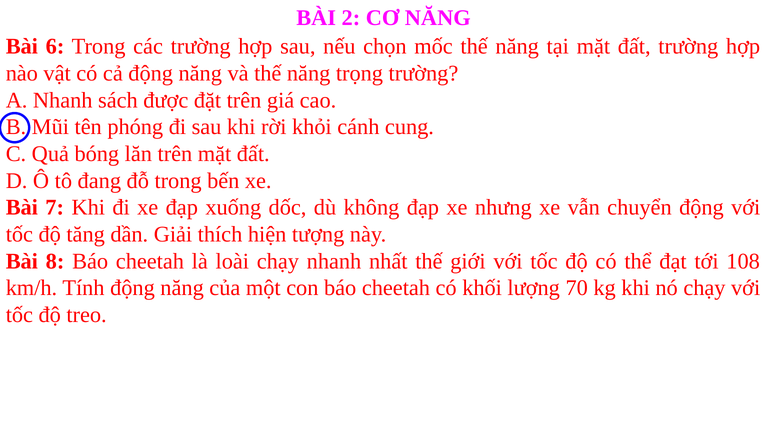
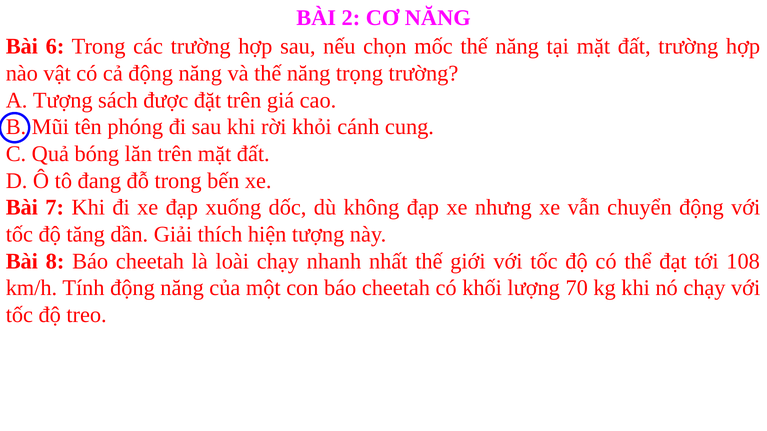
A Nhanh: Nhanh -> Tượng (63, 100)
